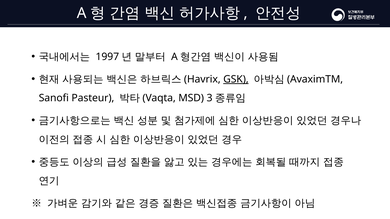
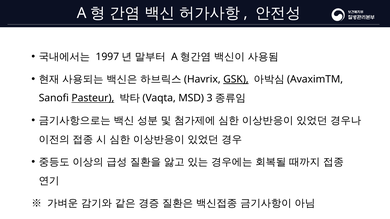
Pasteur underline: none -> present (93, 98)
